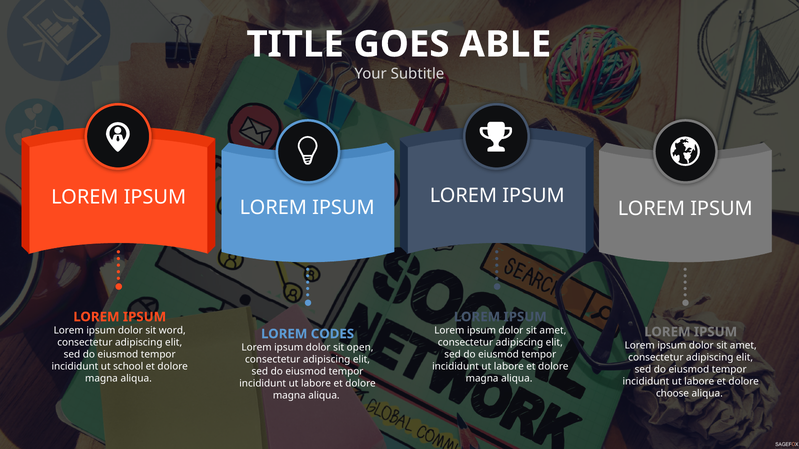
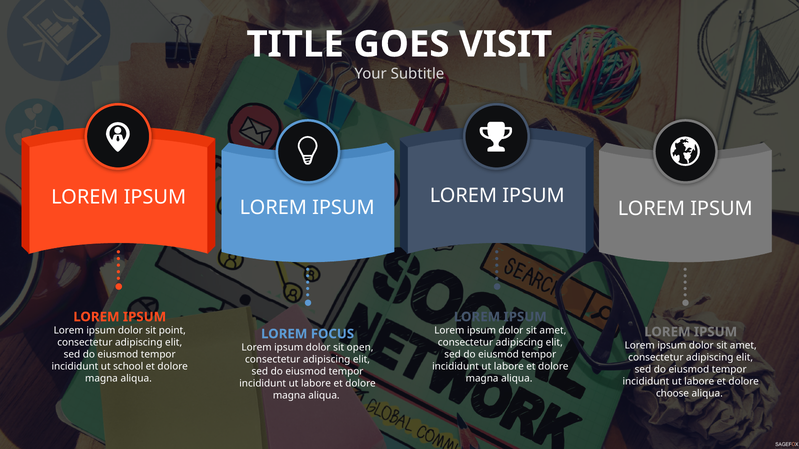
ABLE: ABLE -> VISIT (506, 44)
word: word -> point (172, 331)
CODES: CODES -> FOCUS (332, 334)
